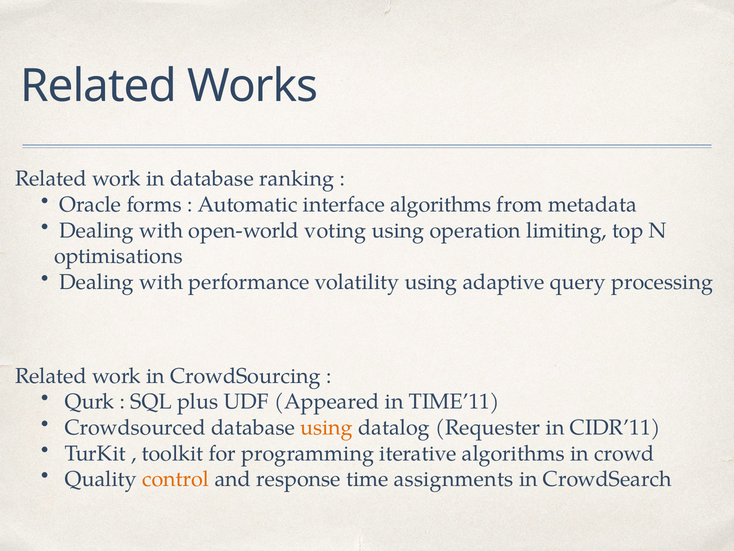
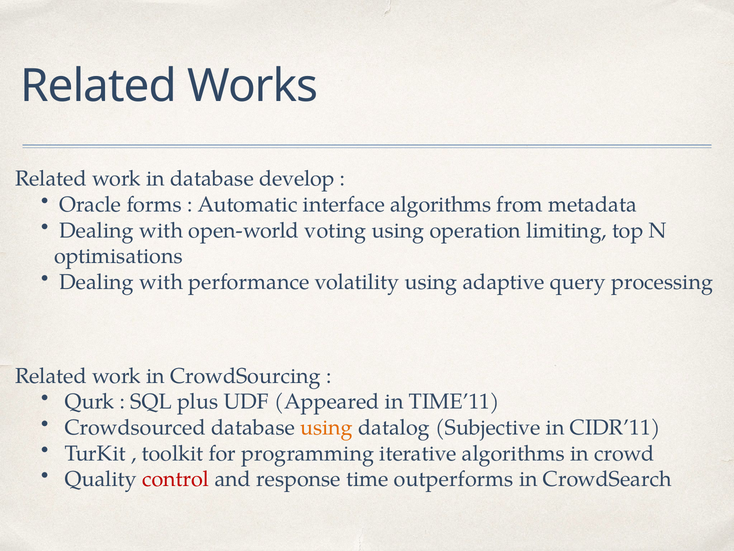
ranking: ranking -> develop (297, 179)
Requester: Requester -> Subjective (488, 427)
control colour: orange -> red (176, 479)
assignments: assignments -> outperforms (454, 479)
